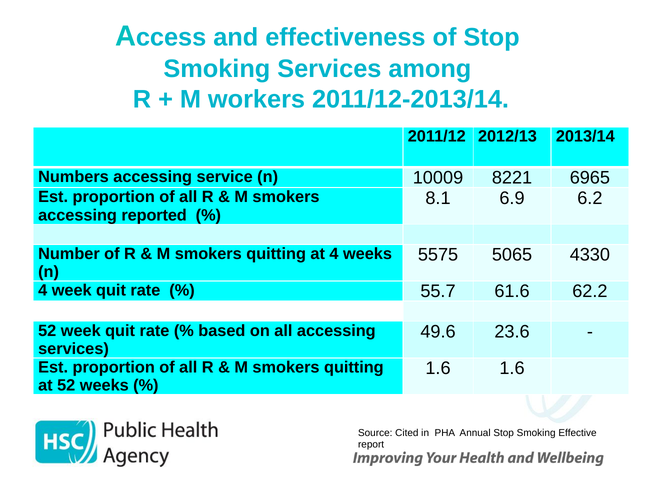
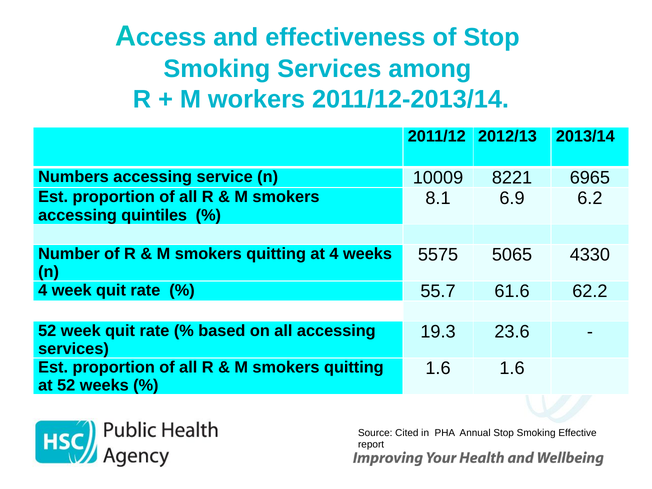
reported: reported -> quintiles (154, 215)
49.6: 49.6 -> 19.3 (438, 332)
